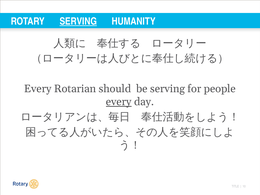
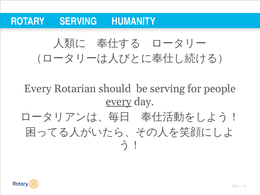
SERVING underline: present -> none (78, 21)
